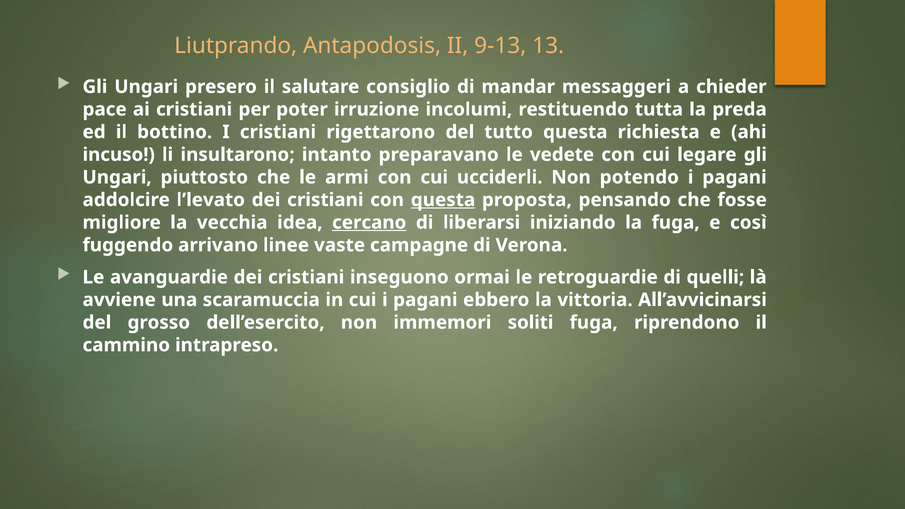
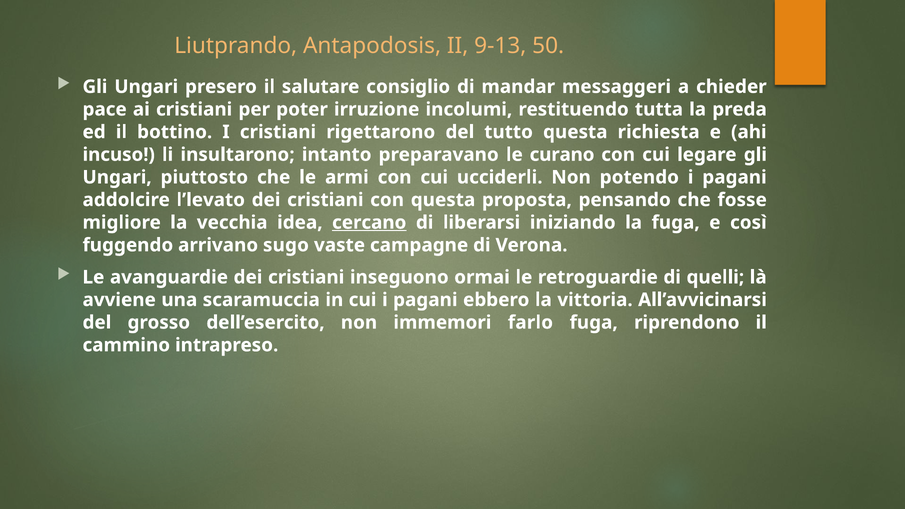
13: 13 -> 50 (548, 46)
vedete: vedete -> curano (562, 155)
questa underline: present -> none (443, 200)
linee: linee -> sugo (286, 245)
soliti: soliti -> farlo (530, 323)
